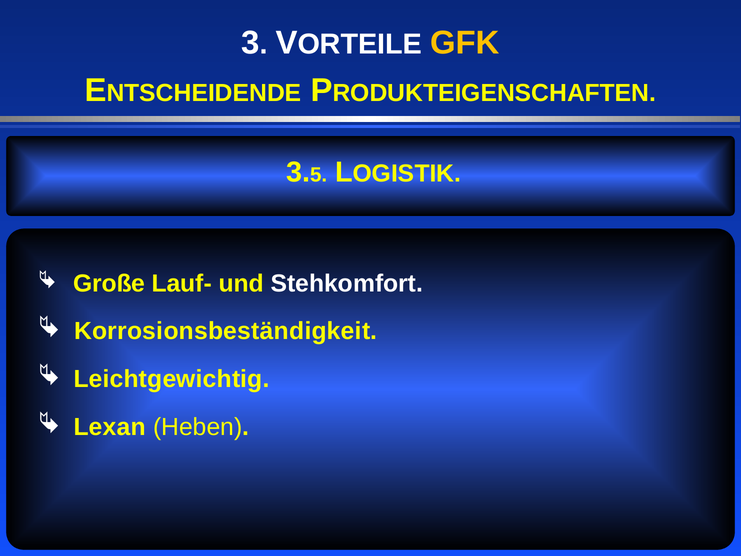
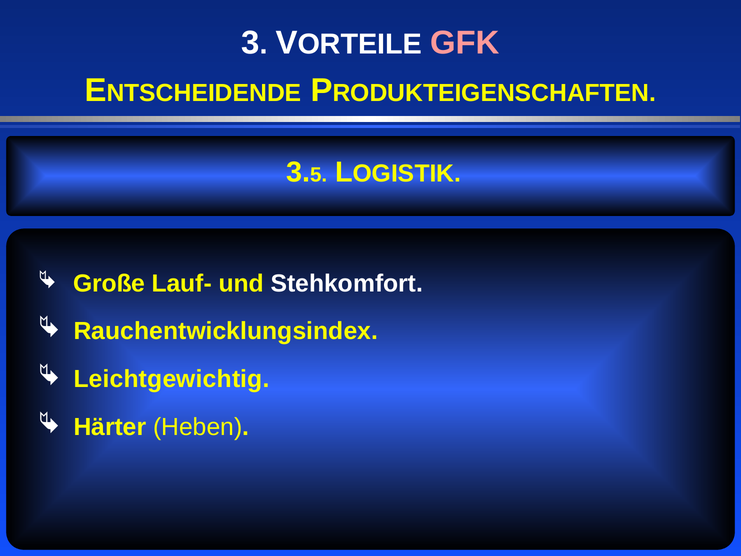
GFK colour: yellow -> pink (465, 43)
Korrosionsbeständigkeit: Korrosionsbeständigkeit -> Rauchentwicklungsindex (226, 331)
Lexan: Lexan -> Härter (110, 427)
